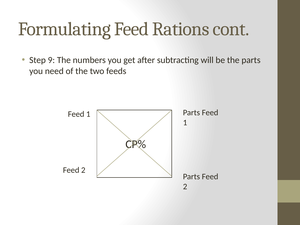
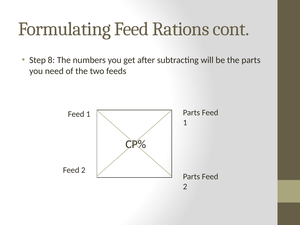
9: 9 -> 8 (51, 60)
